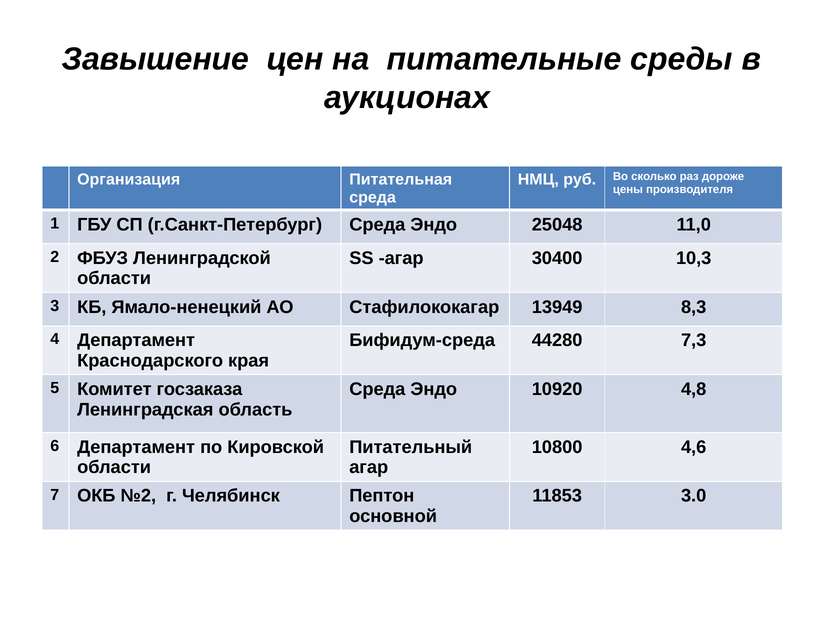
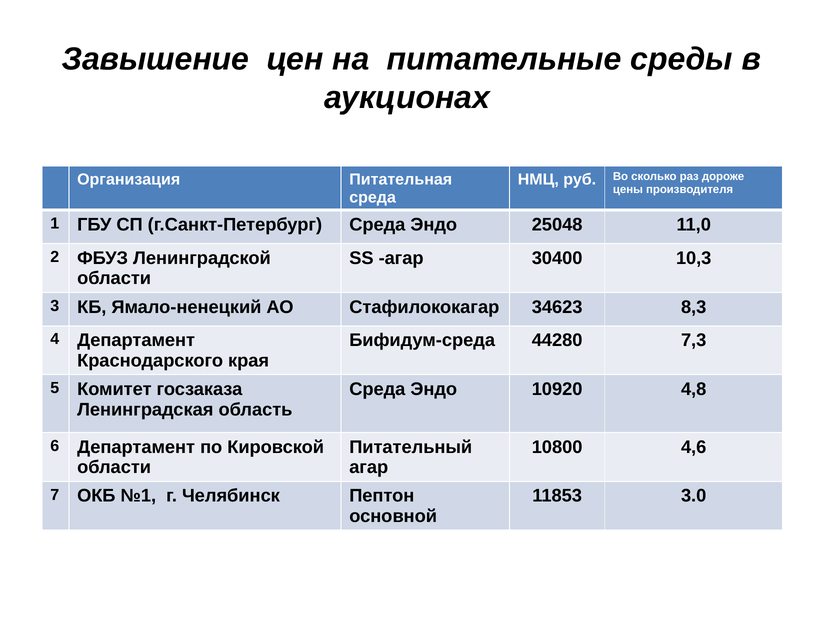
13949: 13949 -> 34623 (557, 307)
№2: №2 -> №1 (138, 496)
